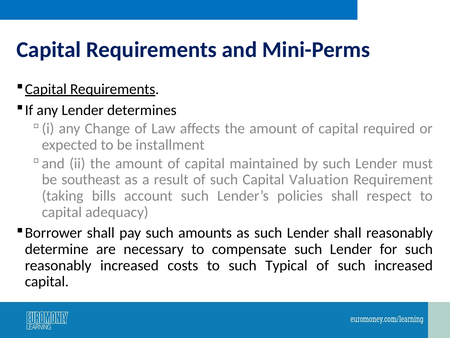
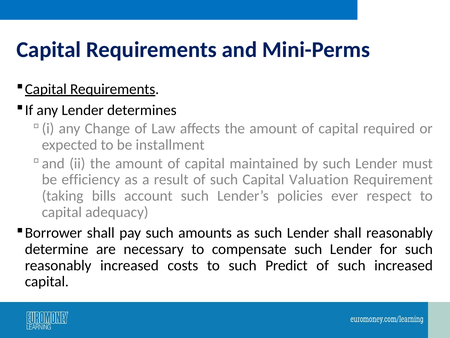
southeast: southeast -> efficiency (91, 179)
policies shall: shall -> ever (345, 196)
Typical: Typical -> Predict (287, 265)
